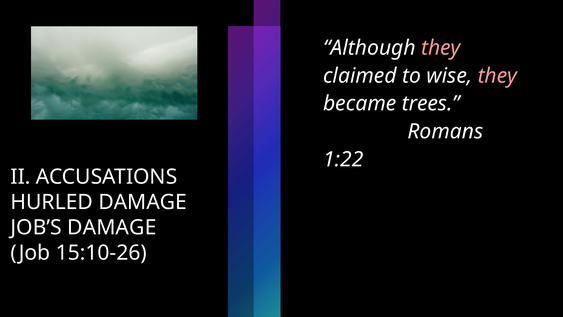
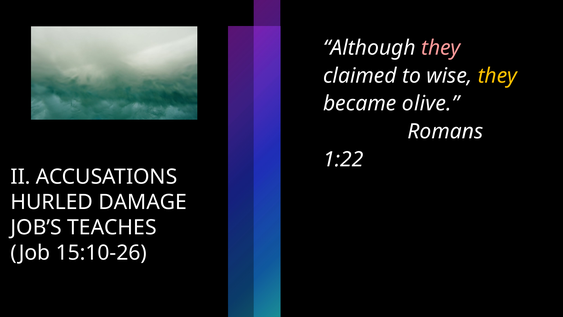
they colour: pink -> yellow (497, 76)
trees: trees -> olive (431, 104)
JOB’S DAMAGE: DAMAGE -> TEACHES (112, 227)
